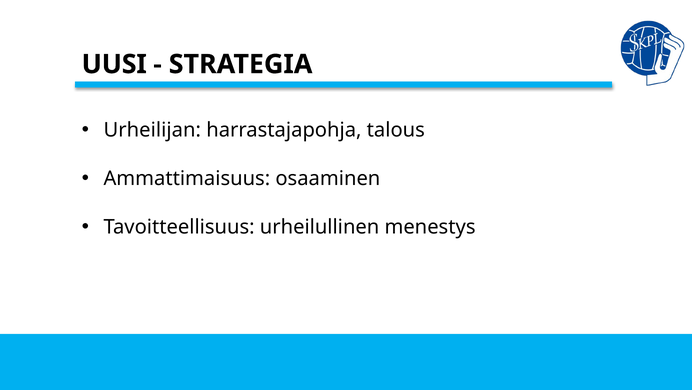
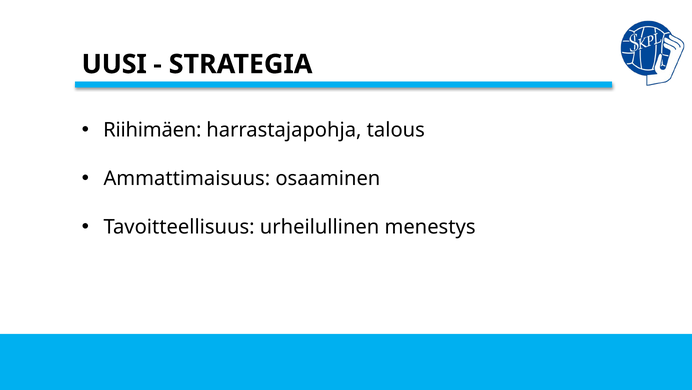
Urheilijan: Urheilijan -> Riihimäen (152, 130)
